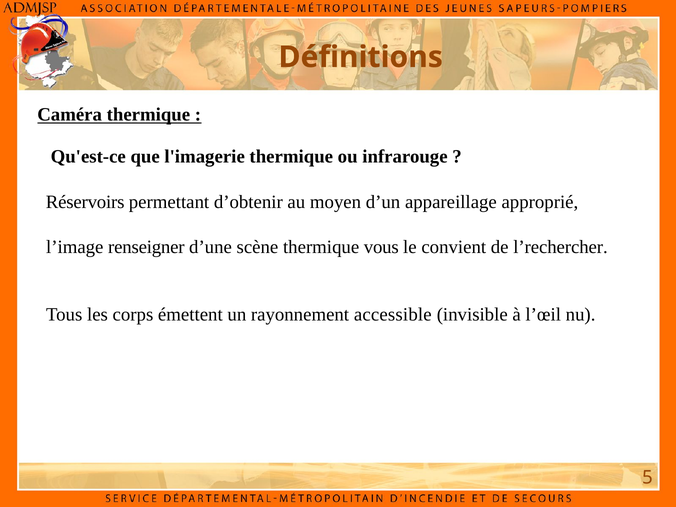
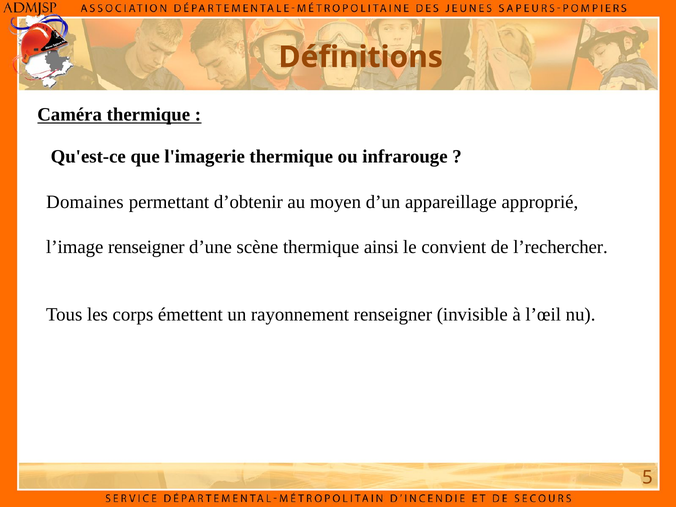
Réservoirs: Réservoirs -> Domaines (85, 202)
vous: vous -> ainsi (381, 247)
rayonnement accessible: accessible -> renseigner (393, 315)
